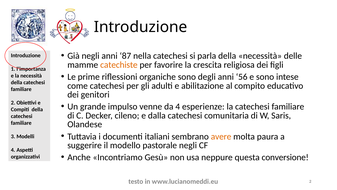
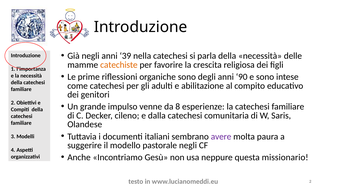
87: 87 -> 39 (125, 56)
56: 56 -> 90 (242, 77)
da 4: 4 -> 8 (178, 106)
avere colour: orange -> purple (221, 136)
conversione: conversione -> missionario (285, 157)
